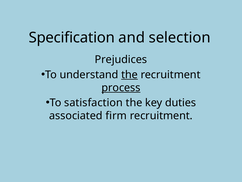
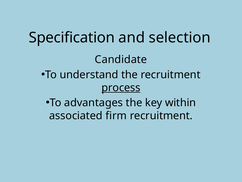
Prejudices: Prejudices -> Candidate (121, 59)
the underline: present -> none (130, 75)
satisfaction: satisfaction -> advantages (94, 103)
duties: duties -> within (181, 103)
